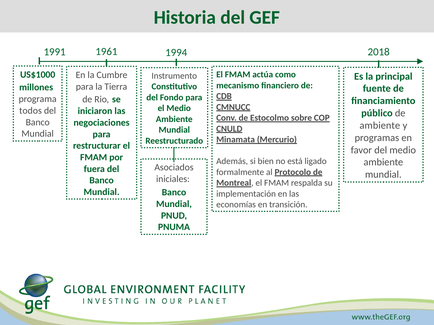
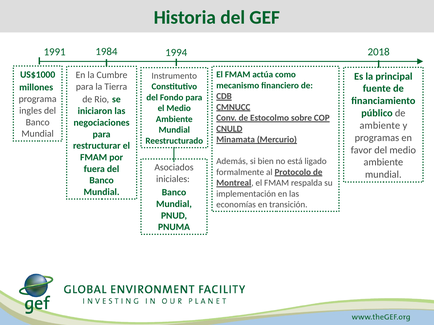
1961: 1961 -> 1984 (106, 52)
todos: todos -> ingles (31, 111)
